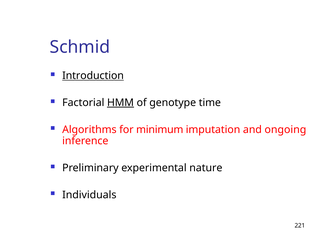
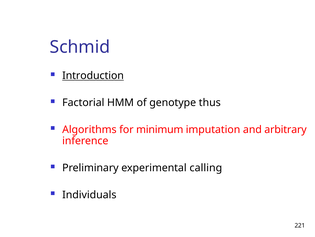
HMM underline: present -> none (120, 102)
time: time -> thus (210, 102)
ongoing: ongoing -> arbitrary (285, 129)
nature: nature -> calling (206, 167)
